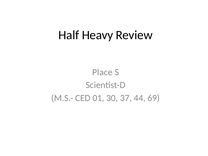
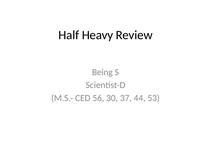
Place: Place -> Being (102, 72)
01: 01 -> 56 (98, 98)
69: 69 -> 53 (154, 98)
